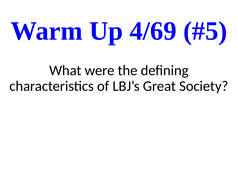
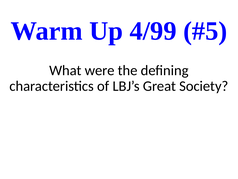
4/69: 4/69 -> 4/99 (153, 31)
